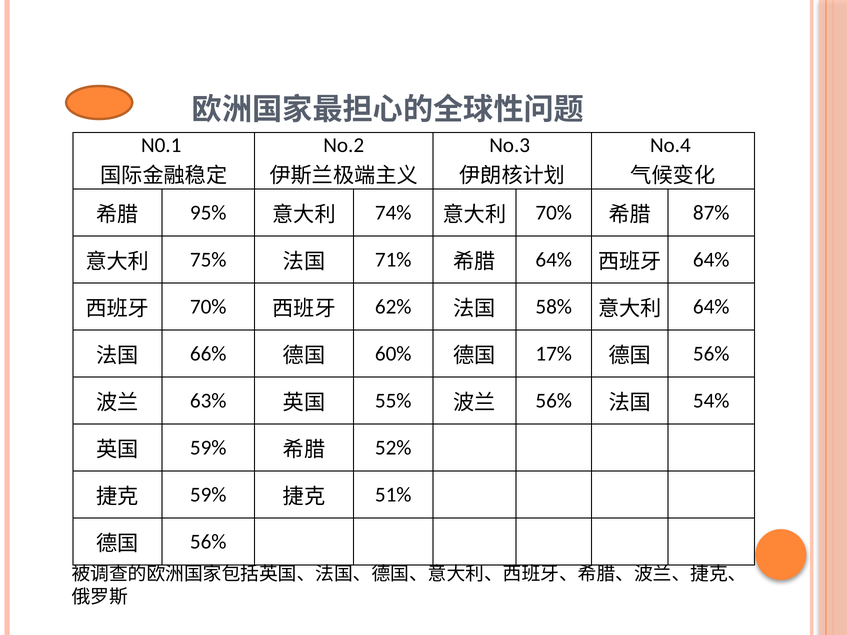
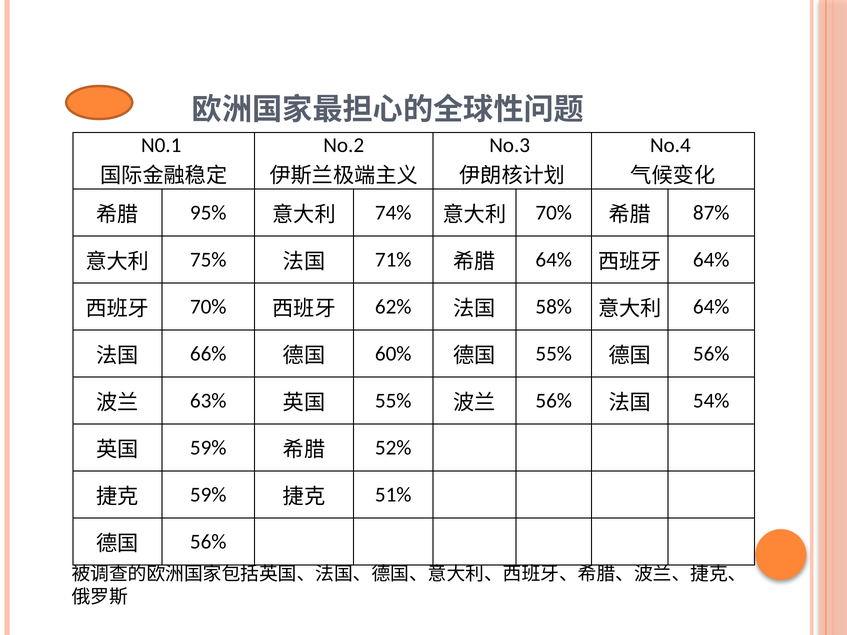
17%: 17% -> 55% (554, 354)
